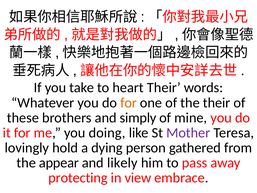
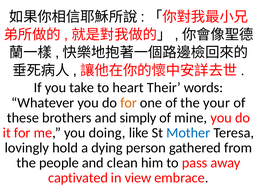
the their: their -> your (217, 103)
Mother colour: purple -> blue (188, 133)
appear: appear -> people (59, 163)
likely: likely -> clean (122, 163)
protecting: protecting -> captivated (78, 178)
